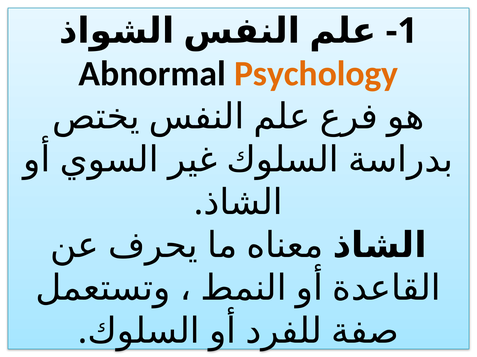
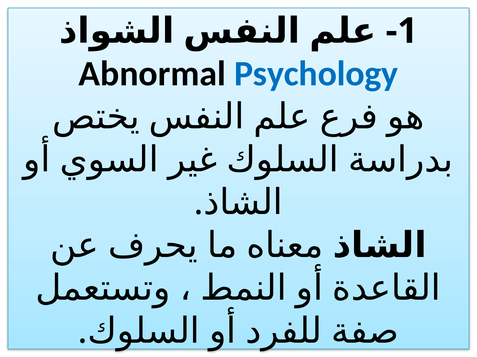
Psychology colour: orange -> blue (316, 74)
